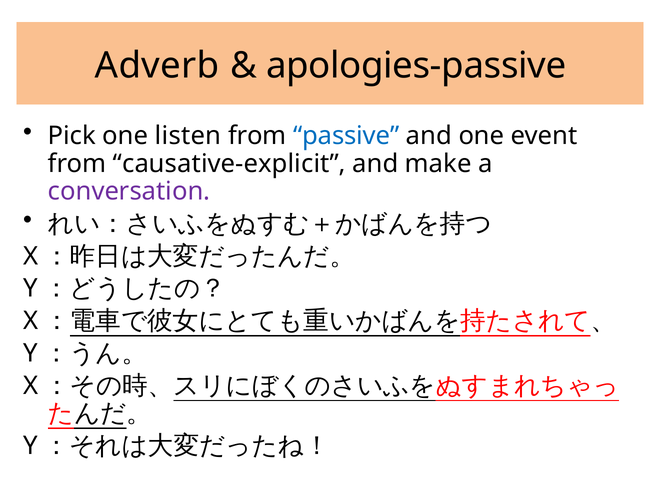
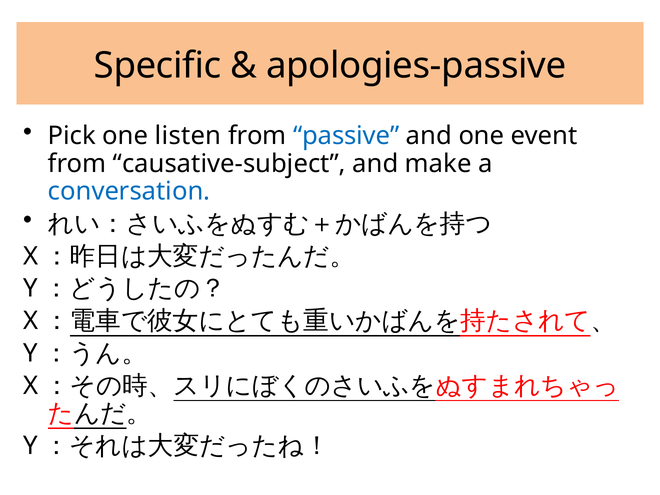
Adverb: Adverb -> Specific (157, 66)
causative-explicit: causative-explicit -> causative-subject (229, 164)
conversation colour: purple -> blue (129, 191)
